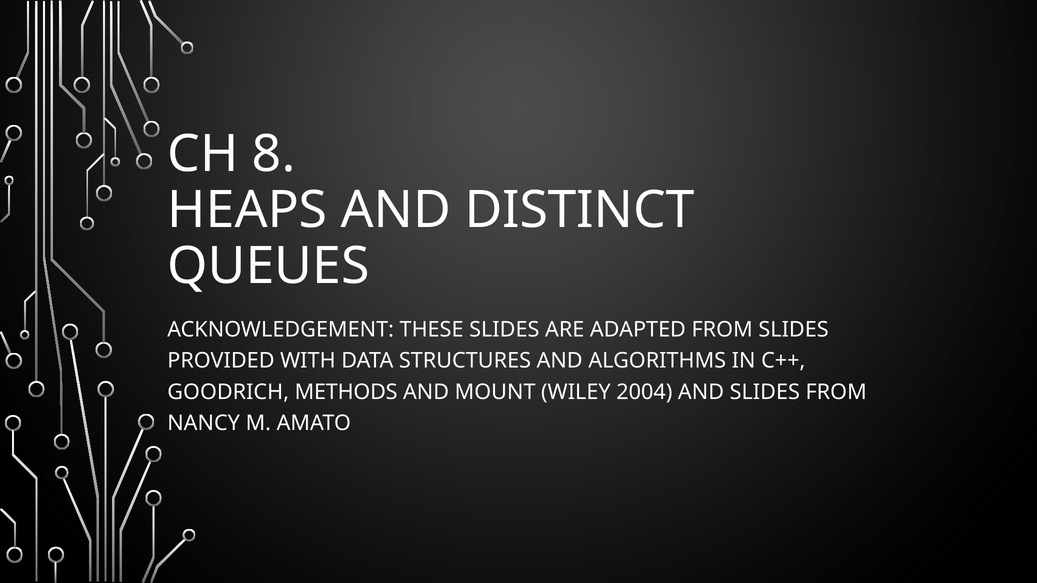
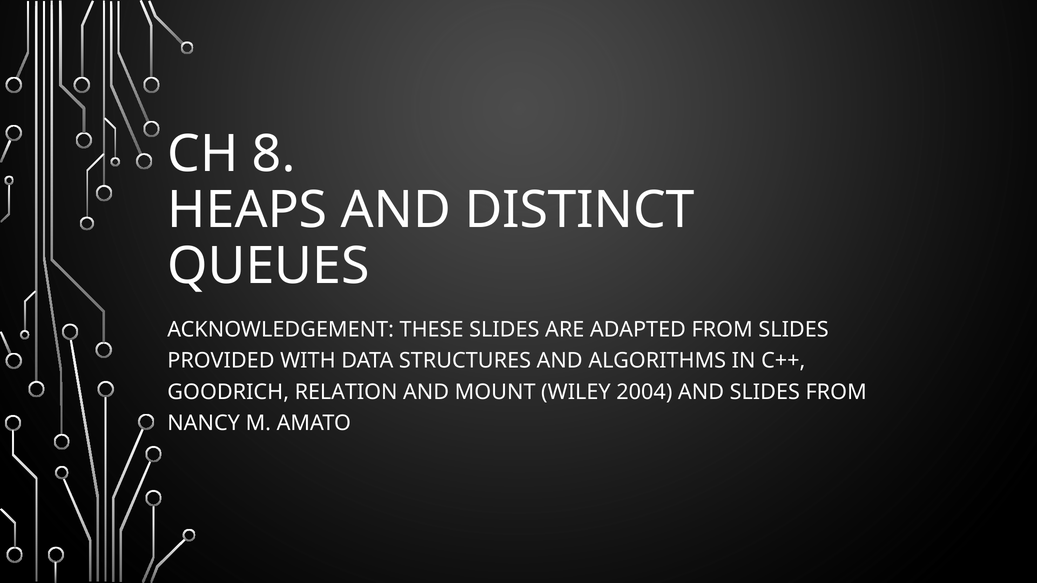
METHODS: METHODS -> RELATION (346, 392)
